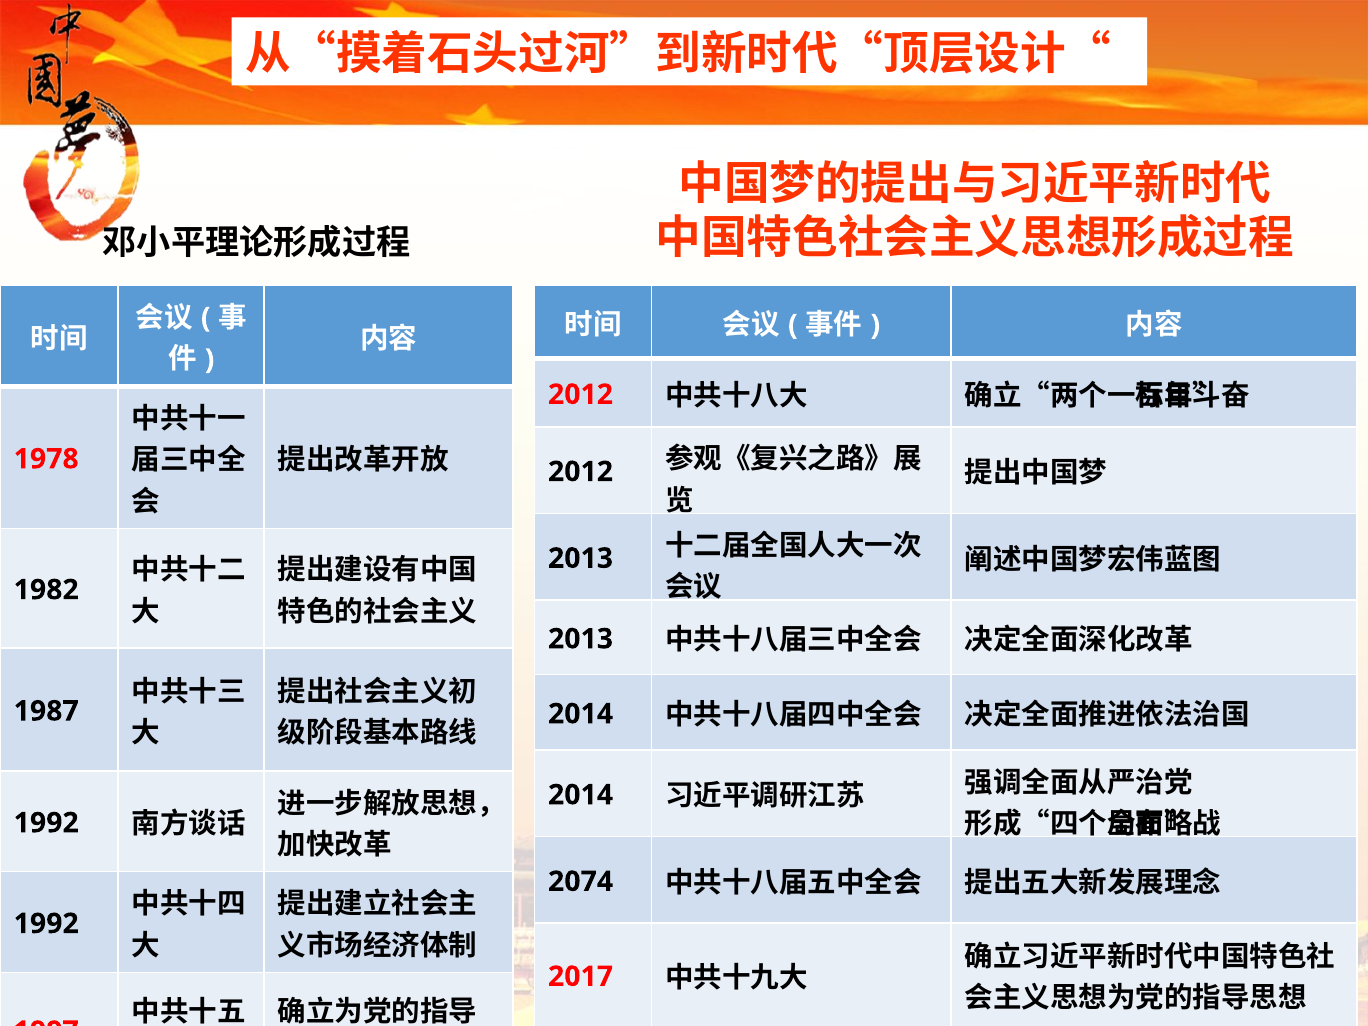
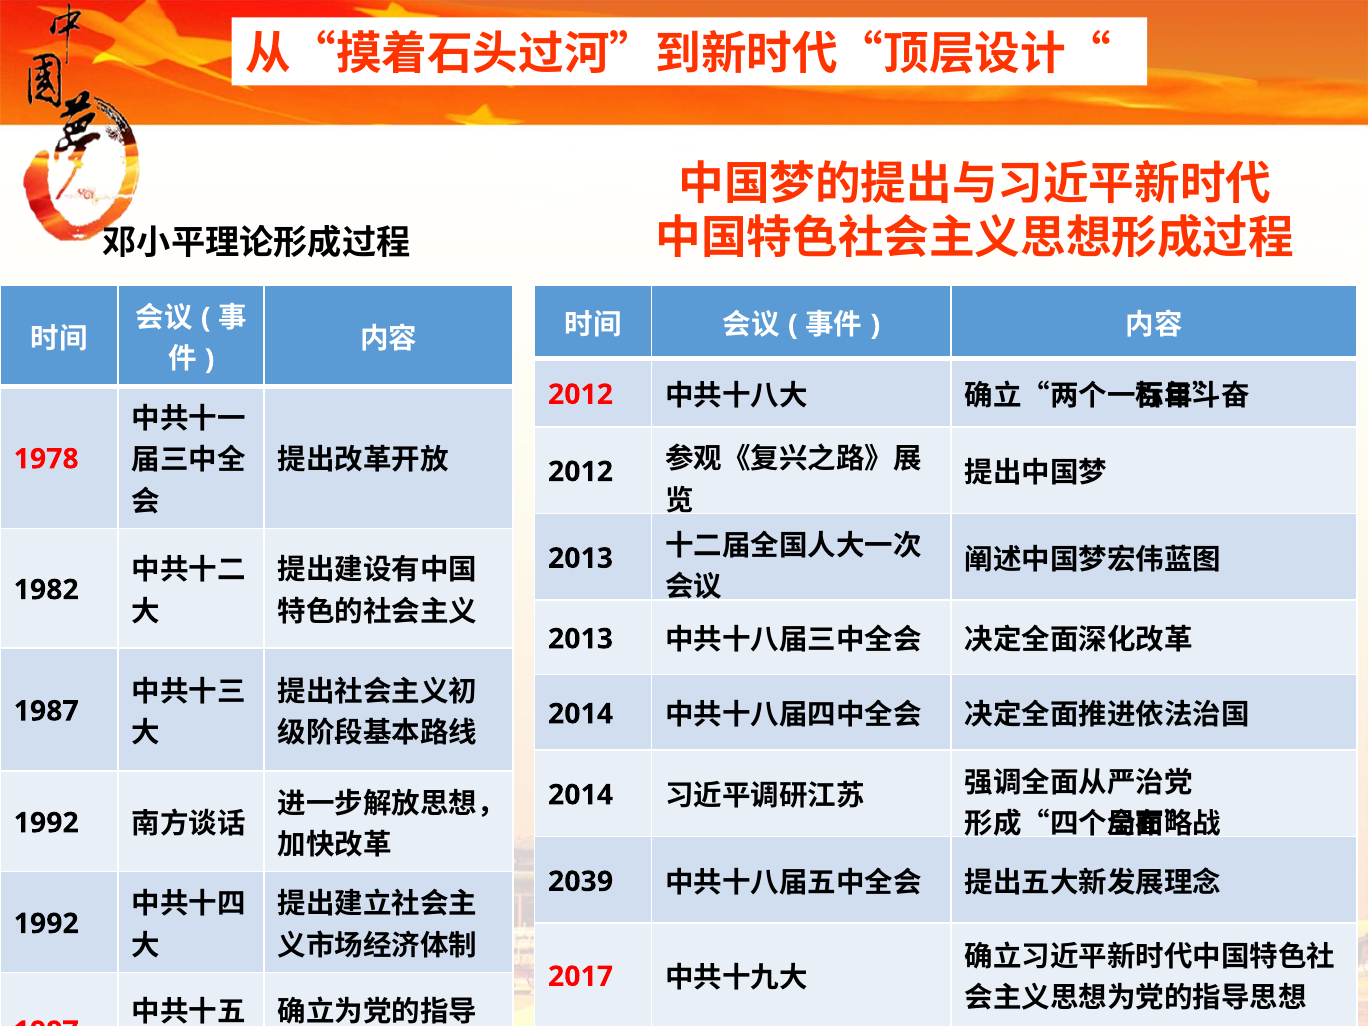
2074: 2074 -> 2039 (581, 882)
